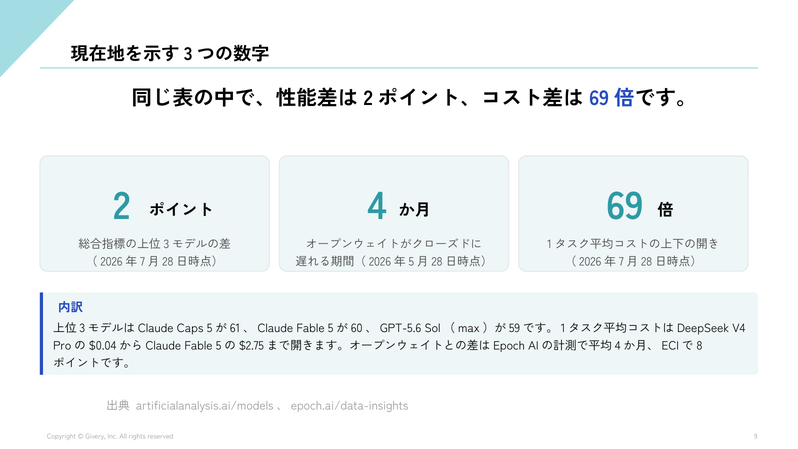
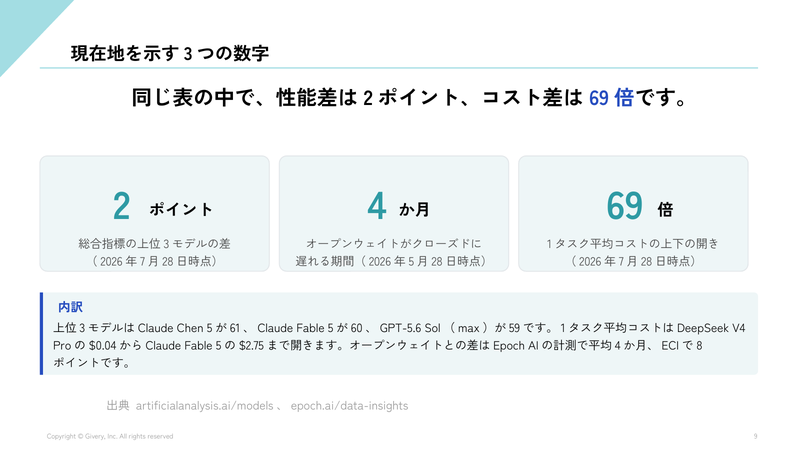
Caps: Caps -> Chen (190, 328)
